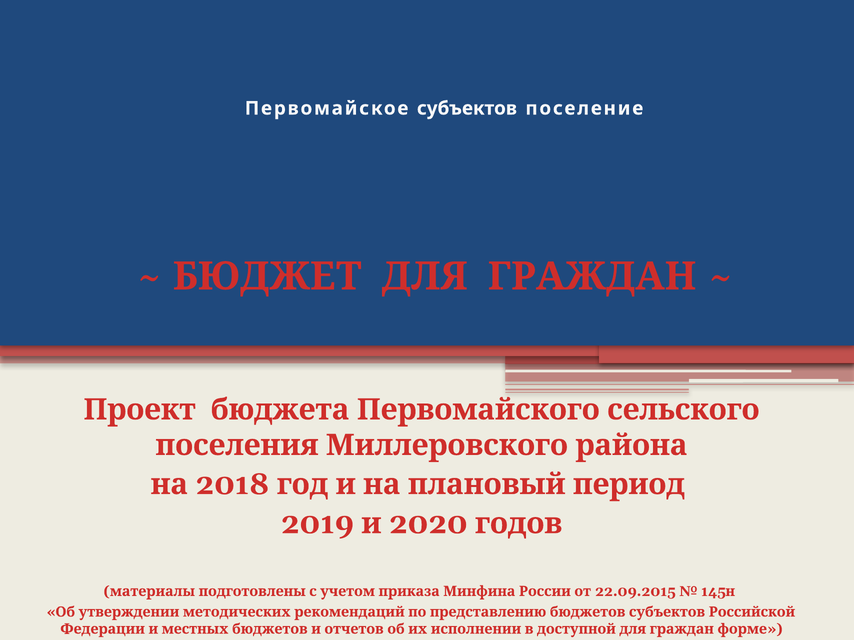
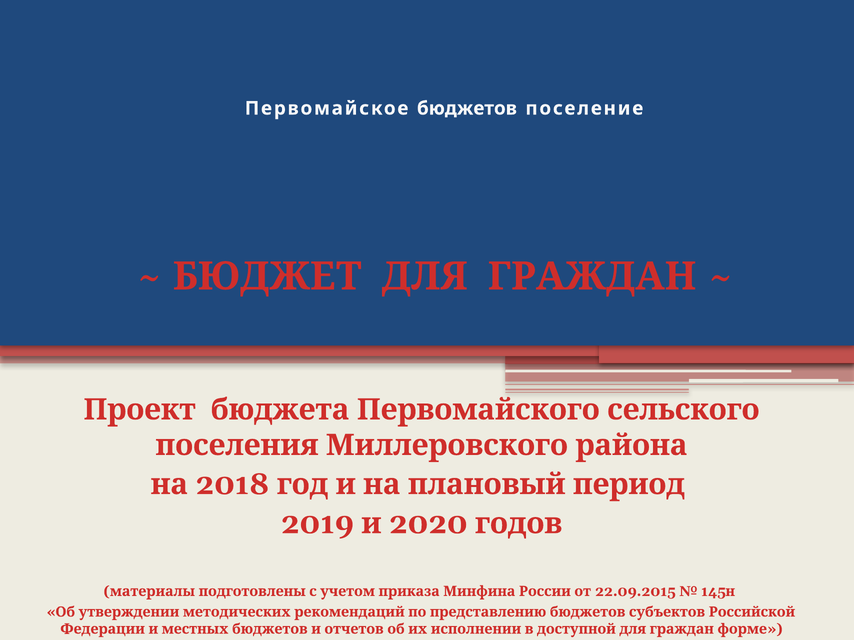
Первомайское субъектов: субъектов -> бюджетов (467, 108)
